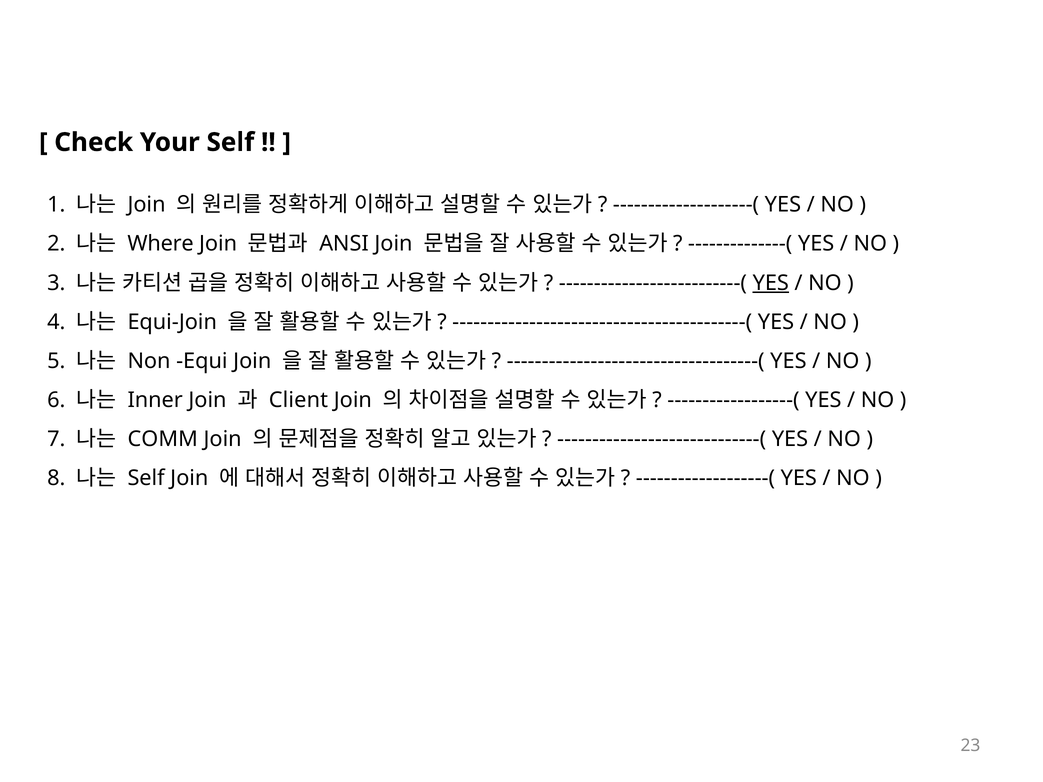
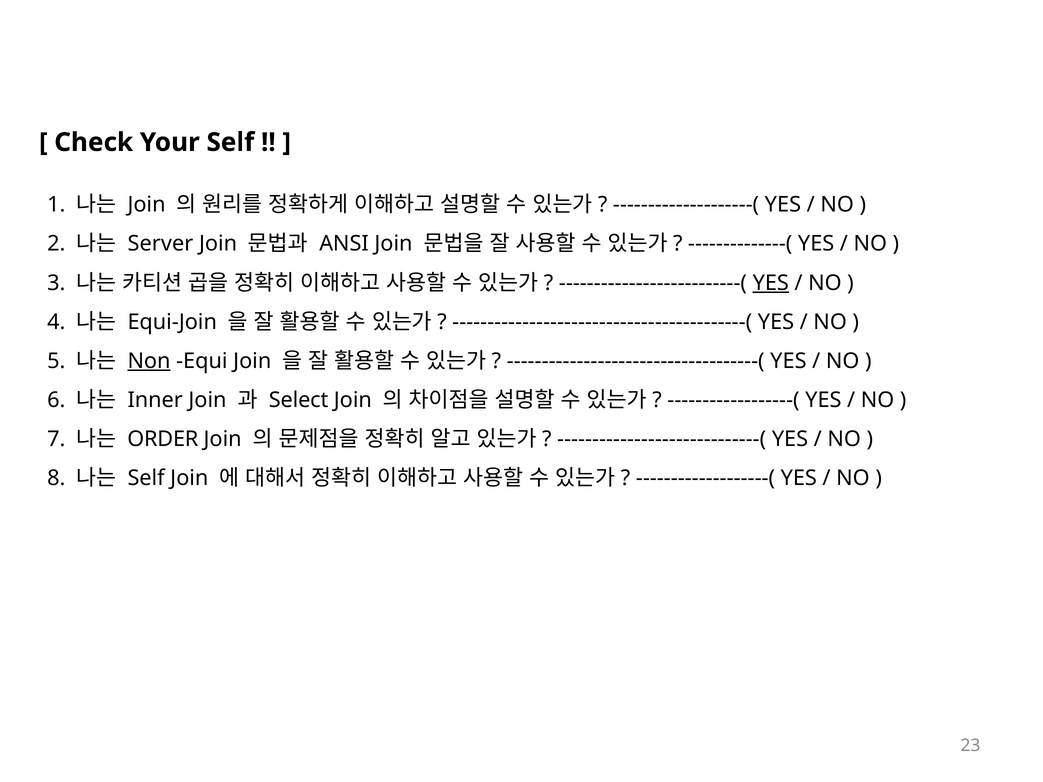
Where: Where -> Server (160, 244)
Non underline: none -> present (149, 361)
Client: Client -> Select (299, 400)
COMM: COMM -> ORDER (163, 439)
